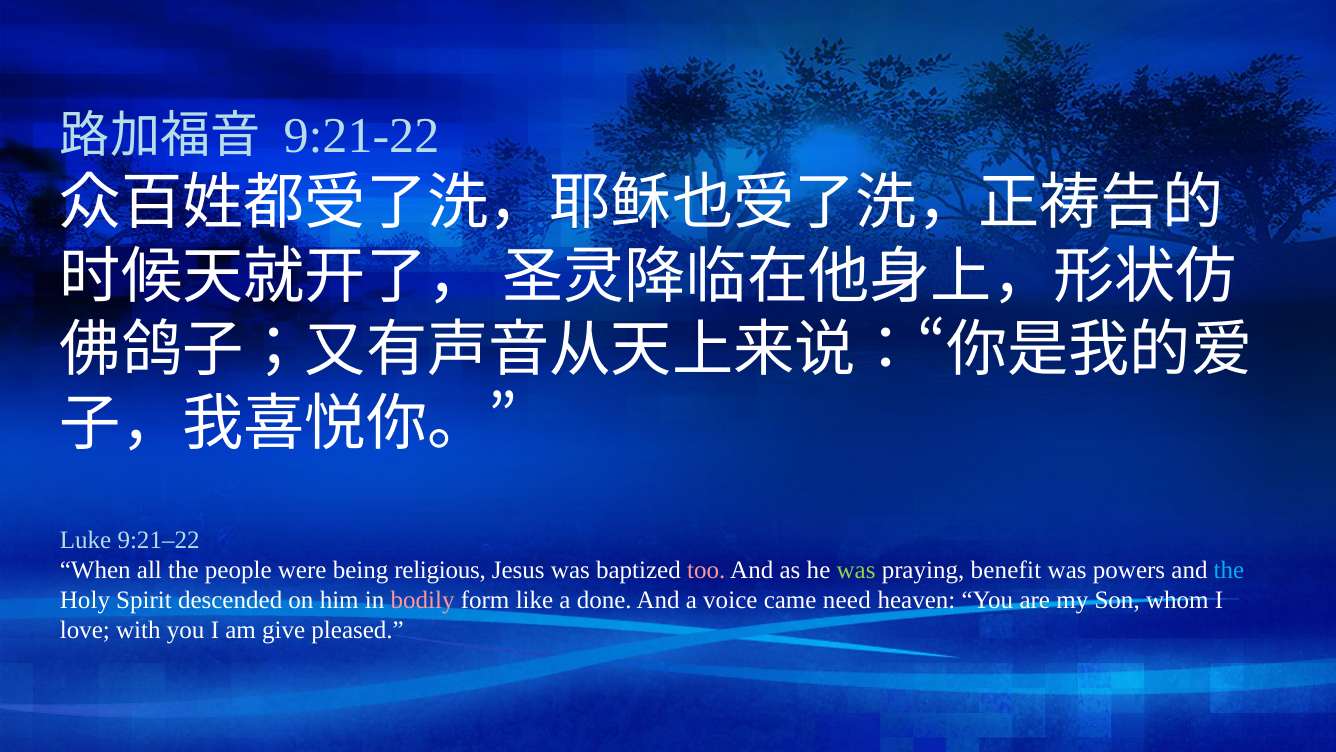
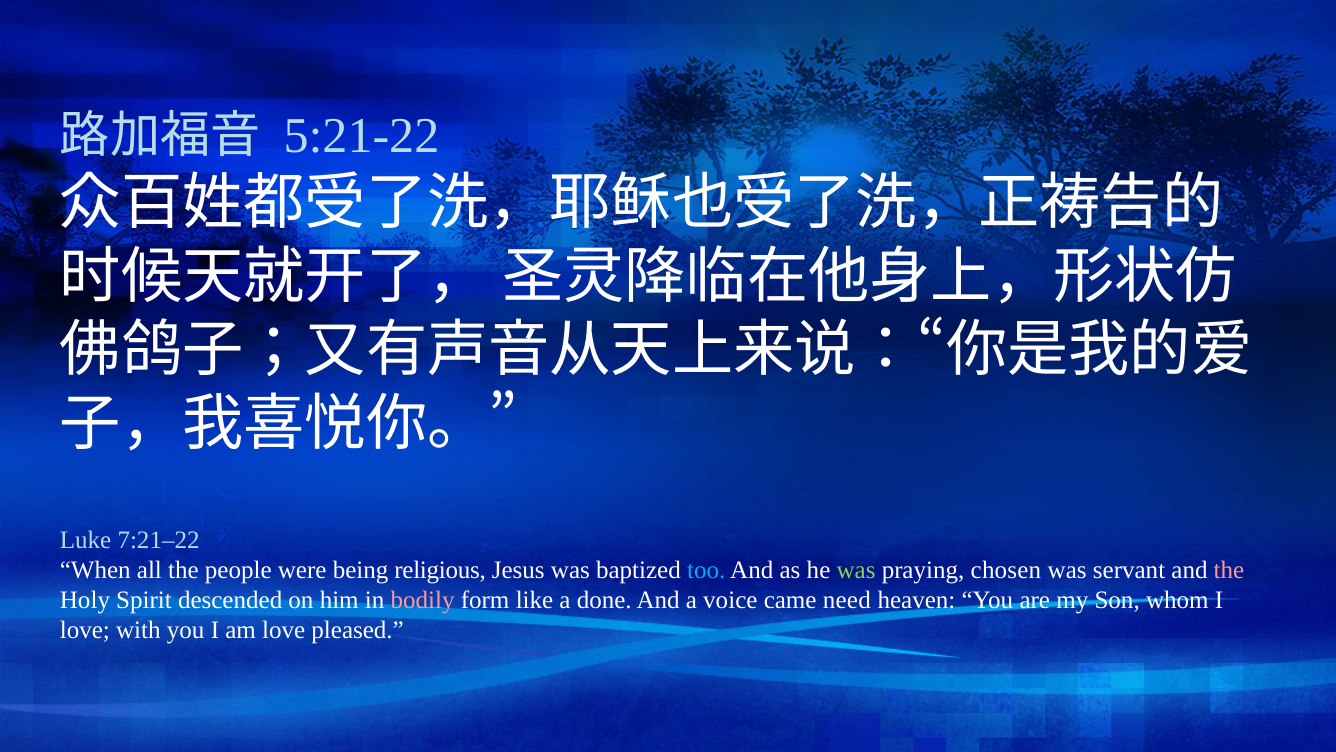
9:21-22: 9:21-22 -> 5:21-22 (361, 136)
9:21–22: 9:21–22 -> 7:21–22 (159, 540)
too colour: pink -> light blue (706, 570)
benefit: benefit -> chosen (1006, 570)
powers: powers -> servant (1129, 570)
the colour: light blue -> pink (1229, 570)
am give: give -> love (284, 630)
